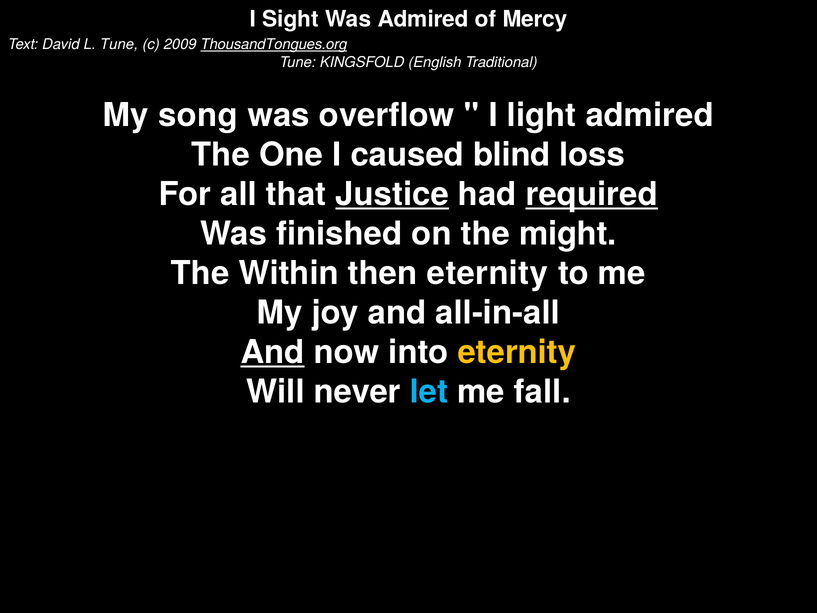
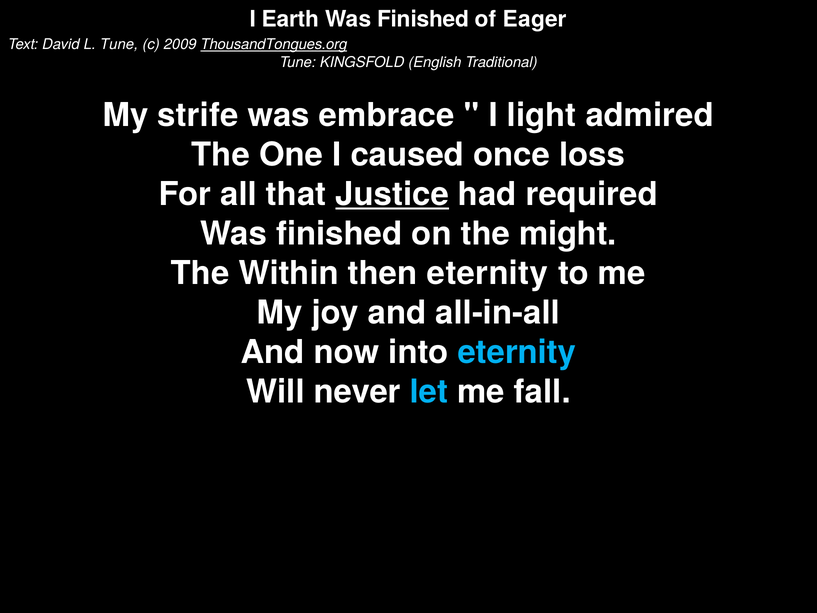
Sight: Sight -> Earth (291, 19)
Admired: Admired -> Finished (423, 19)
Mercy: Mercy -> Eager (535, 19)
song: song -> strife (198, 115)
overflow: overflow -> embrace (387, 115)
blind: blind -> once (512, 155)
required underline: present -> none (592, 194)
And underline: present -> none (273, 352)
eternity colour: yellow -> light blue (517, 352)
